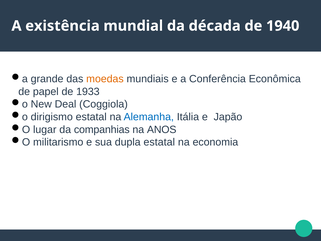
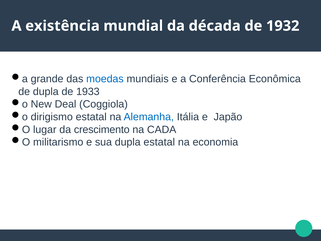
1940: 1940 -> 1932 (283, 26)
moedas colour: orange -> blue (105, 79)
de papel: papel -> dupla (46, 91)
companhias: companhias -> crescimento (102, 129)
ANOS: ANOS -> CADA (162, 129)
